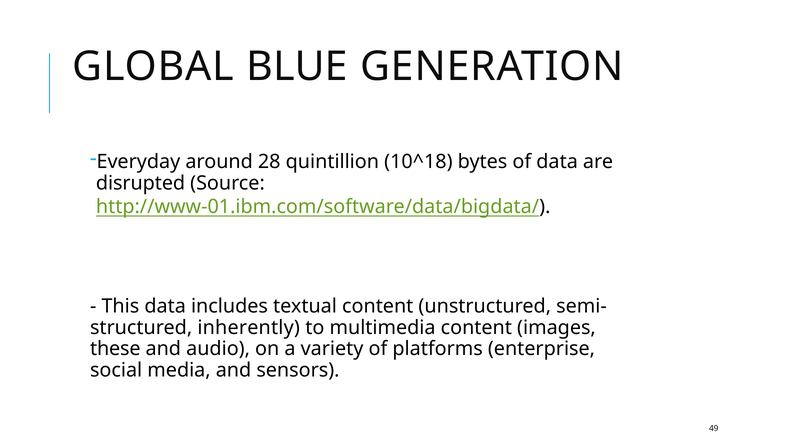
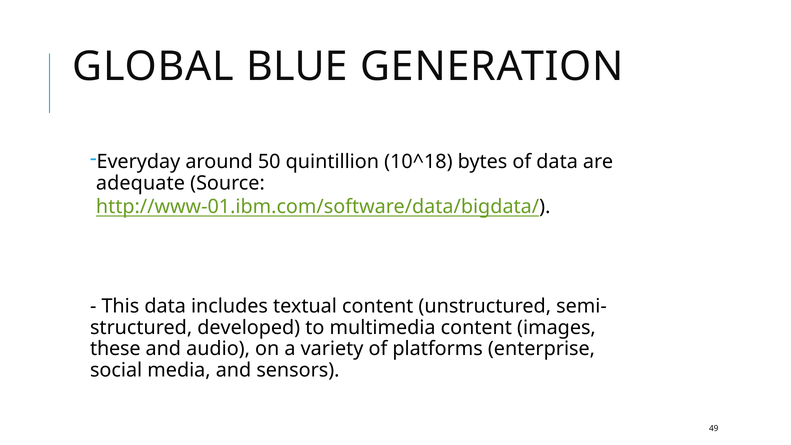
28: 28 -> 50 (269, 162)
disrupted: disrupted -> adequate (140, 183)
inherently: inherently -> developed (249, 327)
